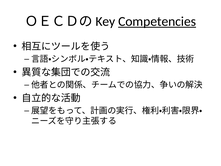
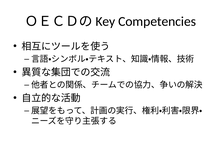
Competencies underline: present -> none (157, 21)
